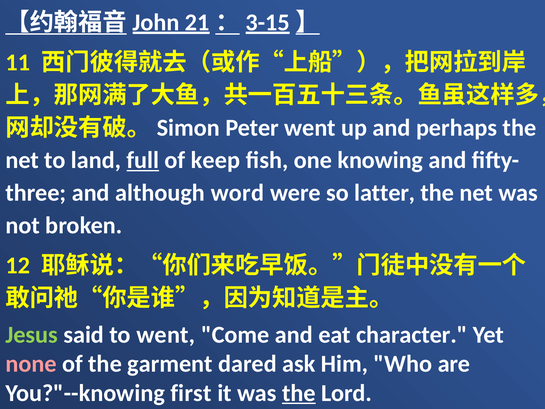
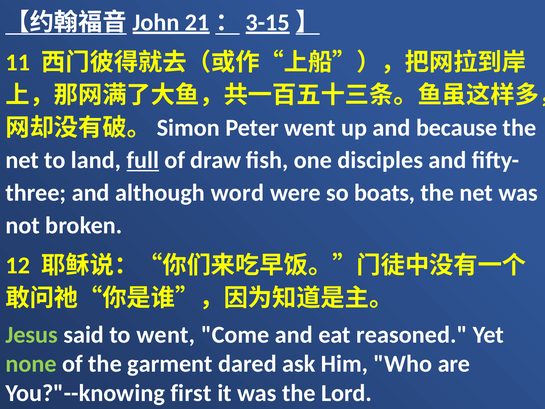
perhaps: perhaps -> because (457, 128)
keep: keep -> draw (216, 160)
knowing: knowing -> disciples (380, 160)
latter: latter -> boats (385, 193)
character: character -> reasoned (412, 335)
none colour: pink -> light green (31, 364)
the underline: present -> none (299, 393)
